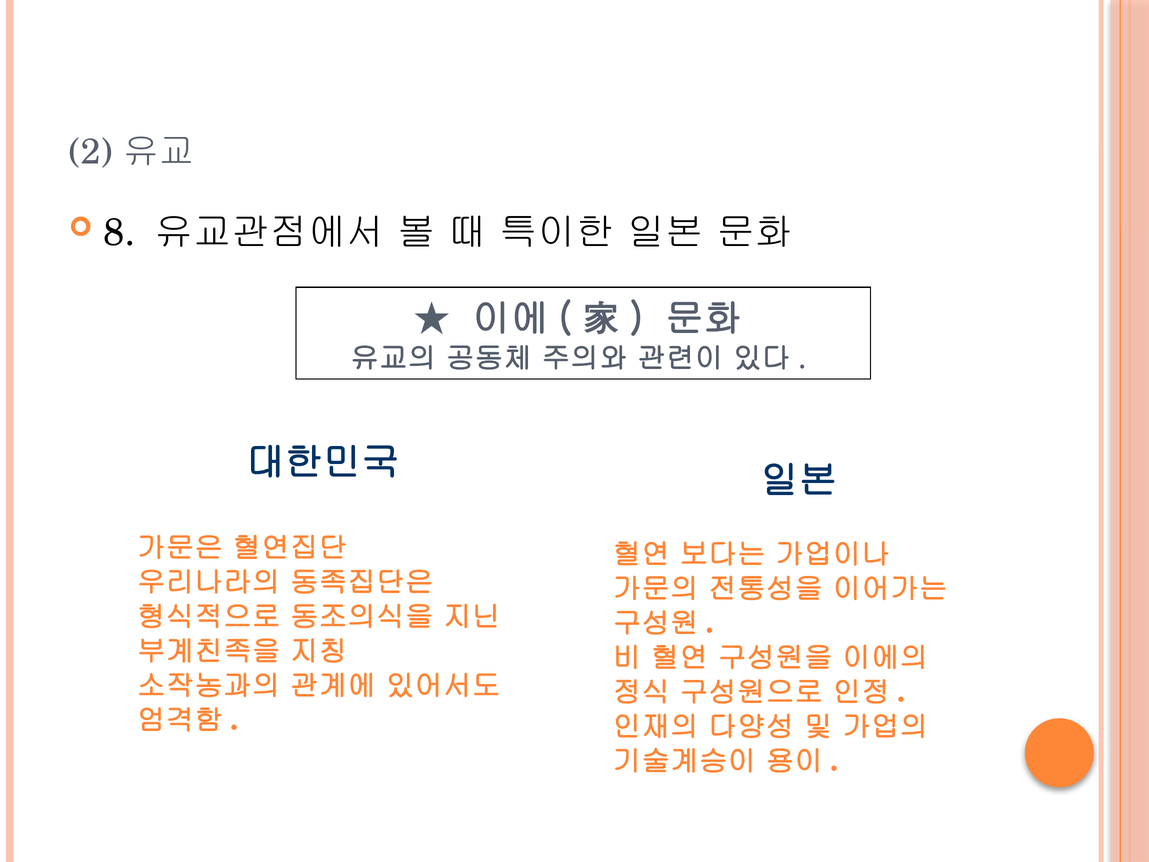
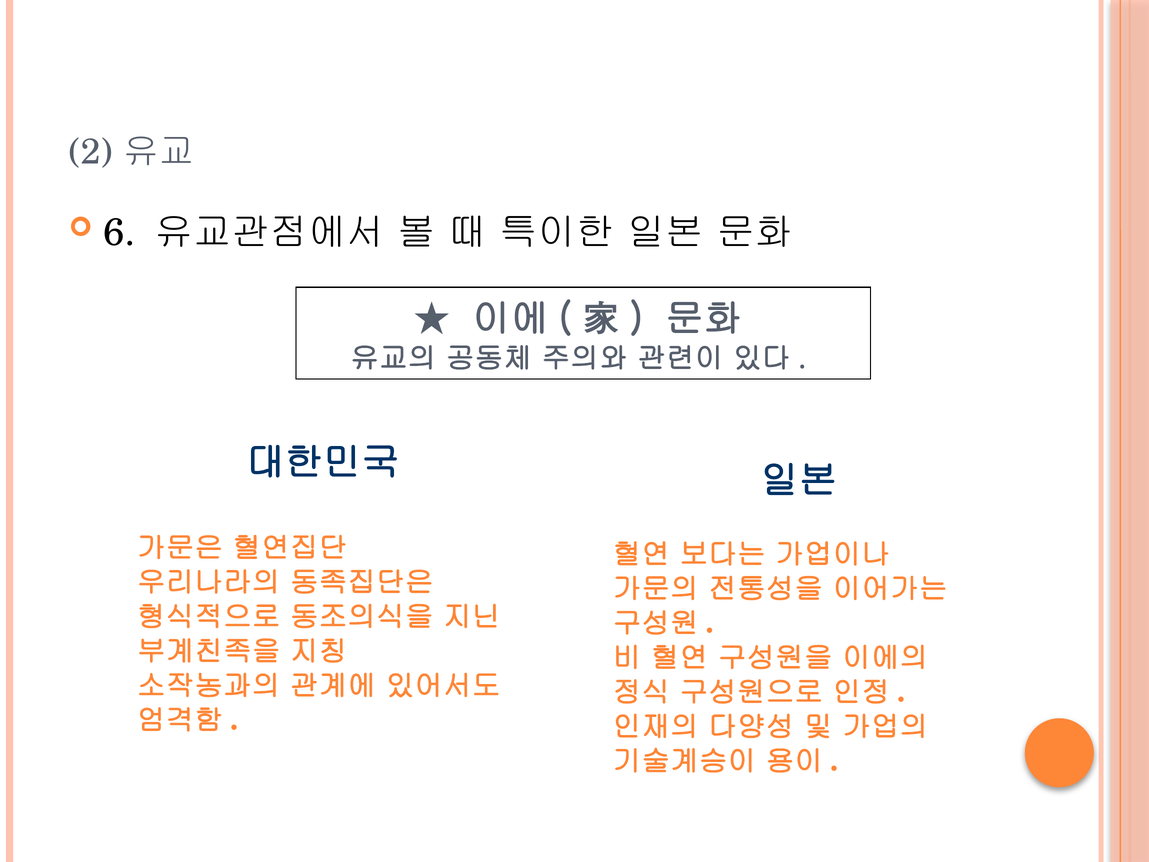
8: 8 -> 6 (119, 232)
